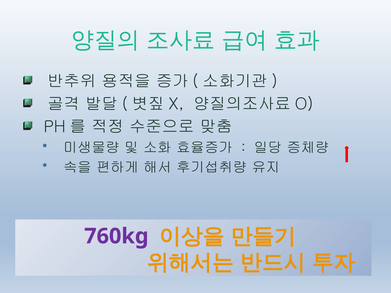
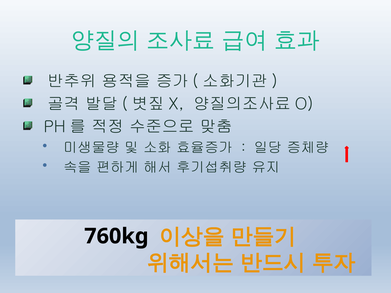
760kg colour: purple -> black (116, 236)
